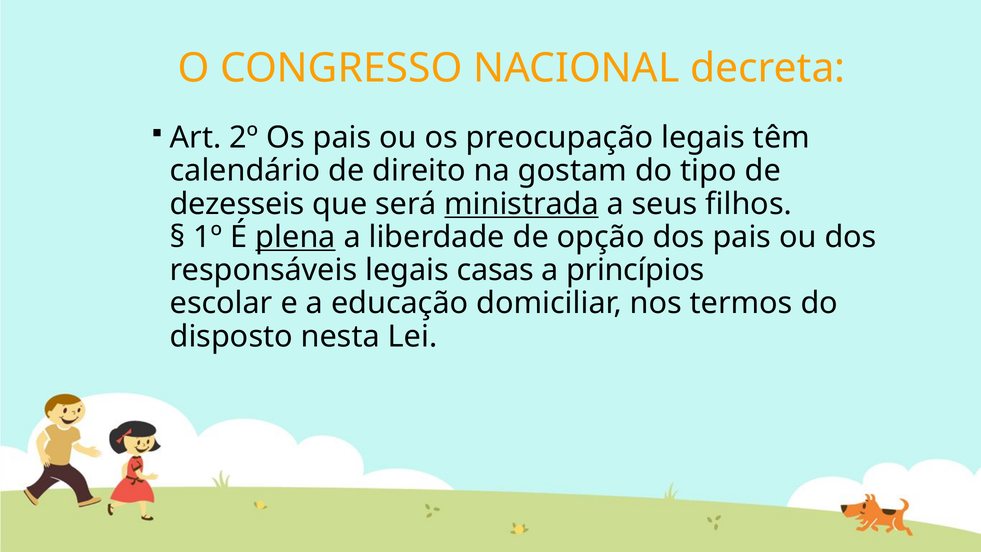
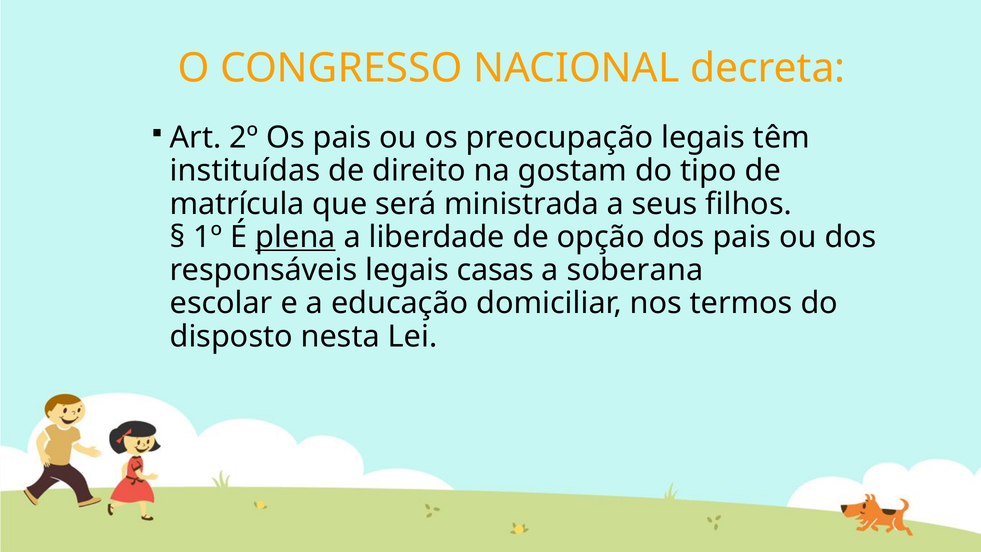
calendário: calendário -> instituídas (245, 171)
dezesseis: dezesseis -> matrícula (237, 204)
ministrada underline: present -> none (522, 204)
princípios: princípios -> soberana (635, 270)
